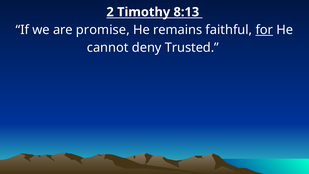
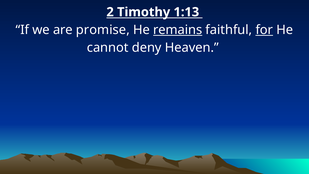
8:13: 8:13 -> 1:13 (186, 12)
remains underline: none -> present (178, 30)
Trusted: Trusted -> Heaven (192, 48)
